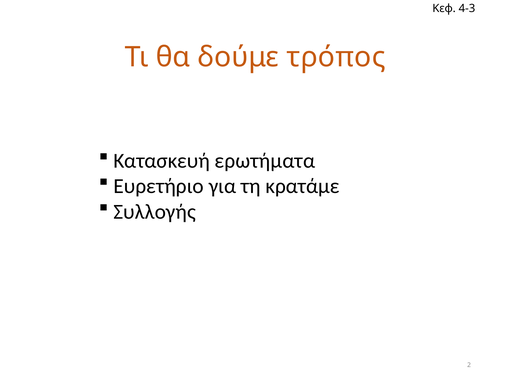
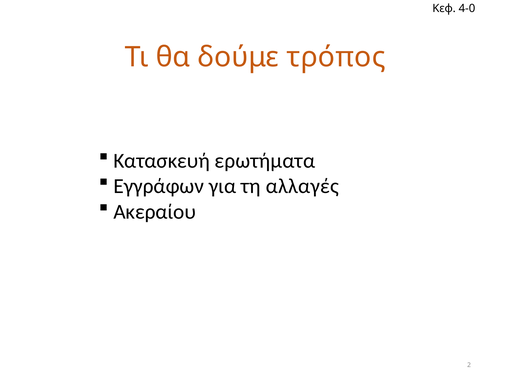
4-3: 4-3 -> 4-0 (467, 8)
Ευρετήριο: Ευρετήριο -> Εγγράφων (159, 186)
κρατάμε: κρατάμε -> αλλαγές (302, 186)
Συλλογής: Συλλογής -> Ακεραίου (155, 212)
